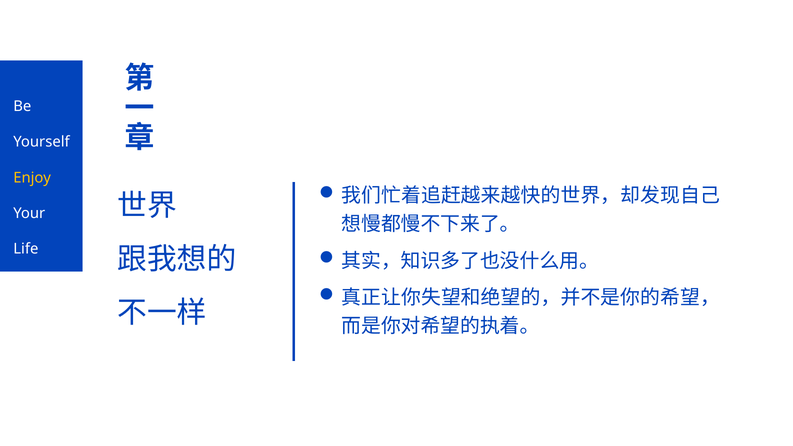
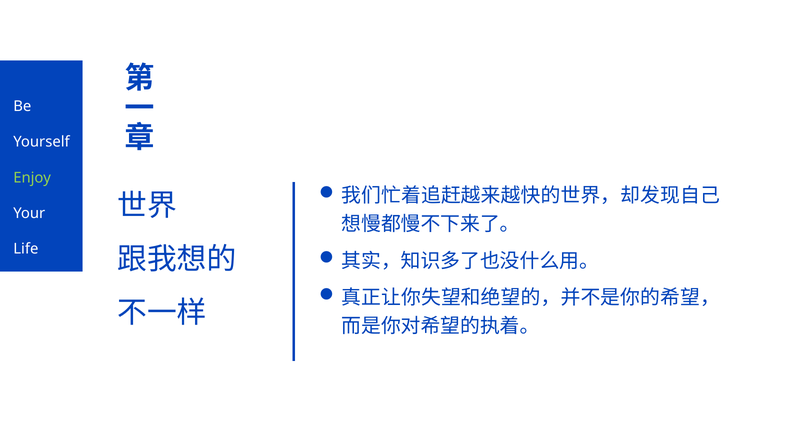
Enjoy colour: yellow -> light green (32, 178)
